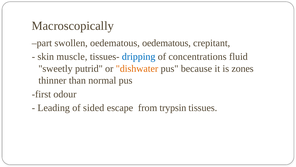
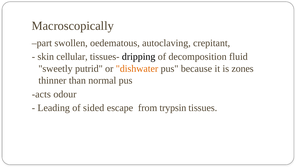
oedematous oedematous: oedematous -> autoclaving (166, 43)
muscle: muscle -> cellular (72, 57)
dripping colour: blue -> black (139, 57)
concentrations: concentrations -> decomposition (198, 57)
first: first -> acts (41, 94)
